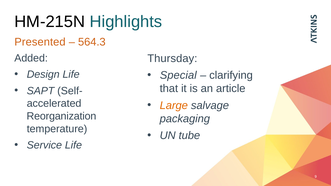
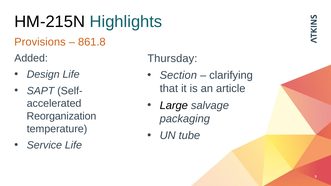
Presented: Presented -> Provisions (40, 42)
564.3: 564.3 -> 861.8 (92, 42)
Special: Special -> Section (178, 75)
Large colour: orange -> black (174, 106)
